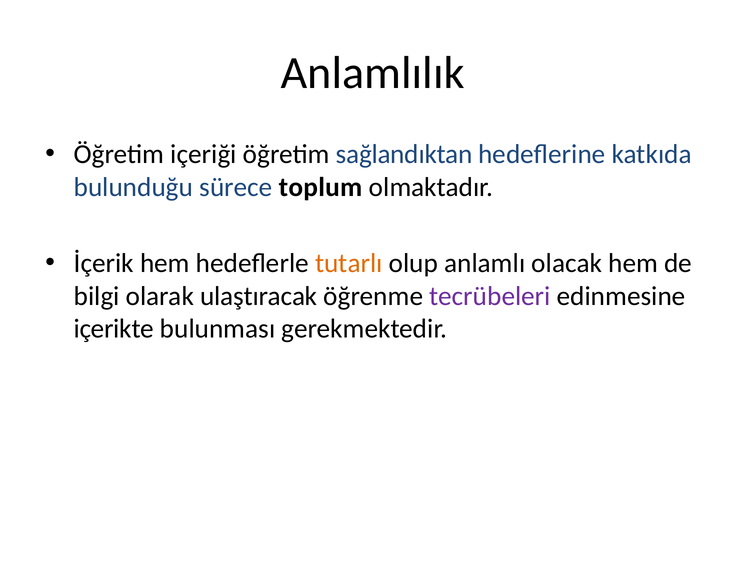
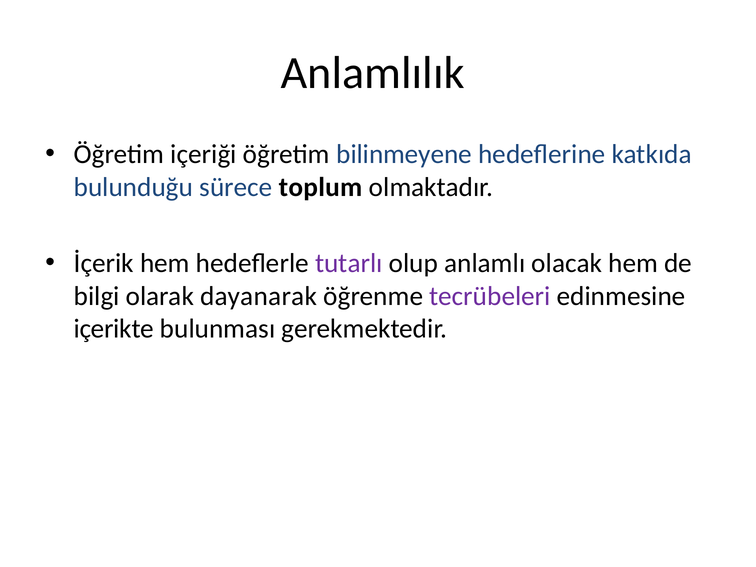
sağlandıktan: sağlandıktan -> bilinmeyene (404, 154)
tutarlı colour: orange -> purple (349, 263)
ulaştıracak: ulaştıracak -> dayanarak (259, 296)
